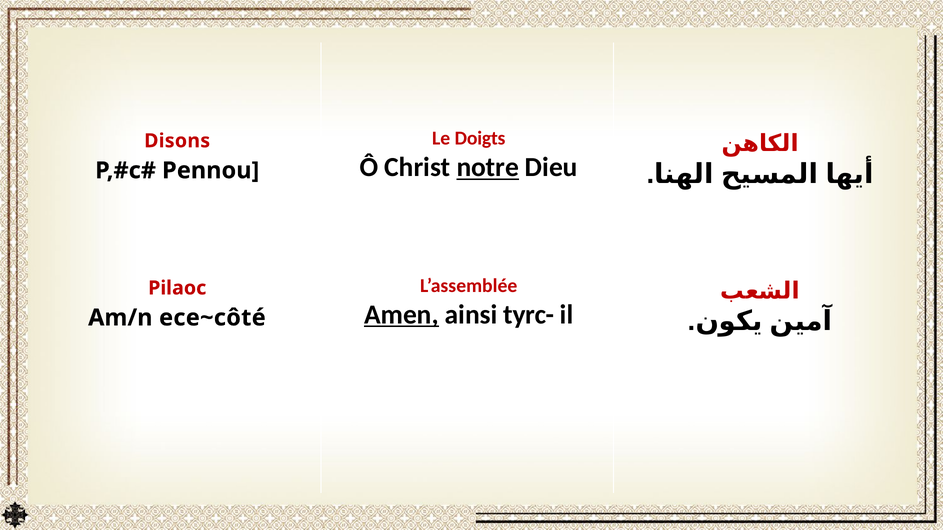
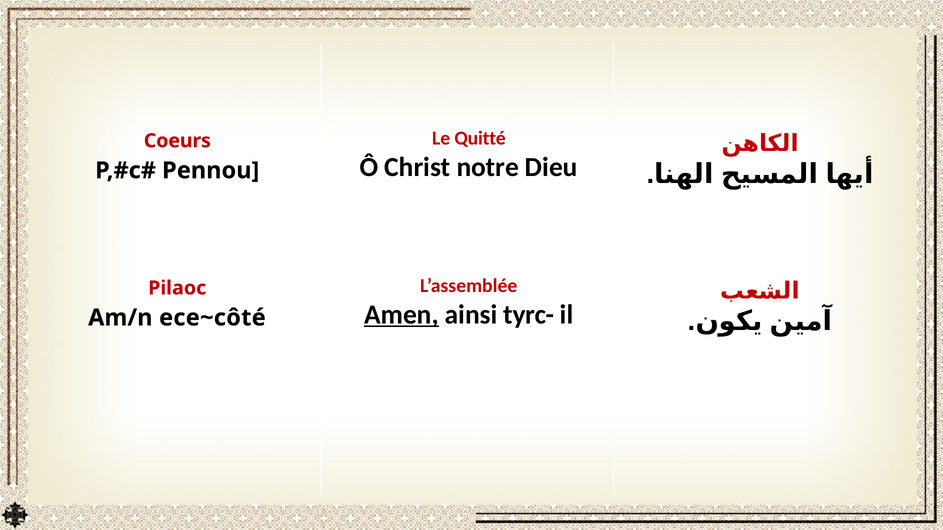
Doigts: Doigts -> Quitté (480, 139)
Disons: Disons -> Coeurs (177, 141)
notre underline: present -> none (488, 167)
